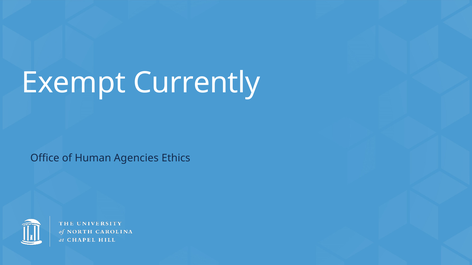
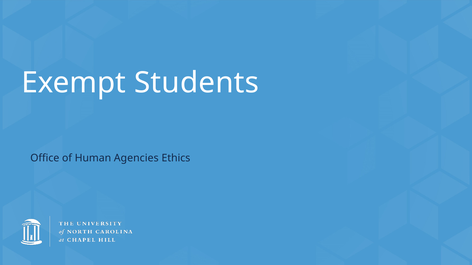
Currently: Currently -> Students (197, 83)
